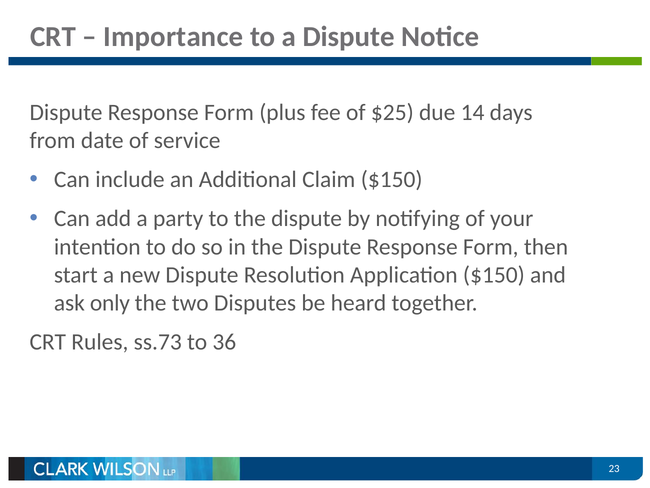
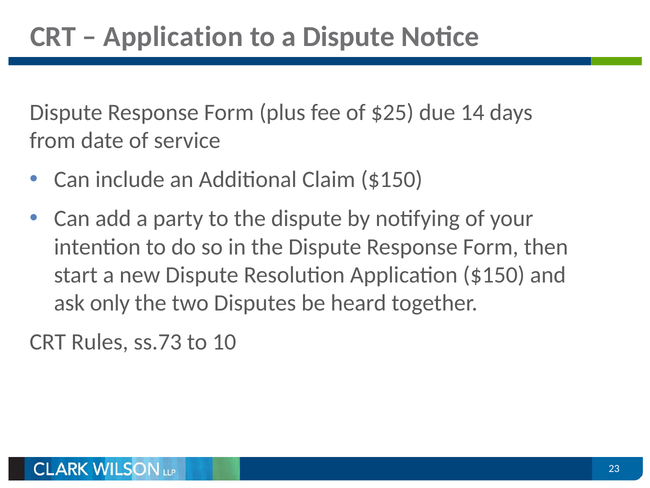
Importance: Importance -> Application (173, 36)
36: 36 -> 10 (224, 342)
